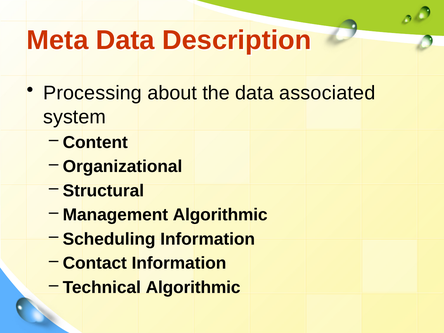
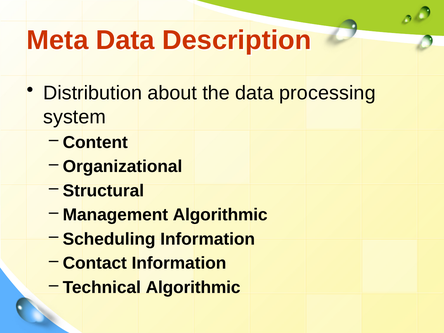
Processing: Processing -> Distribution (93, 93)
associated: associated -> processing (327, 93)
